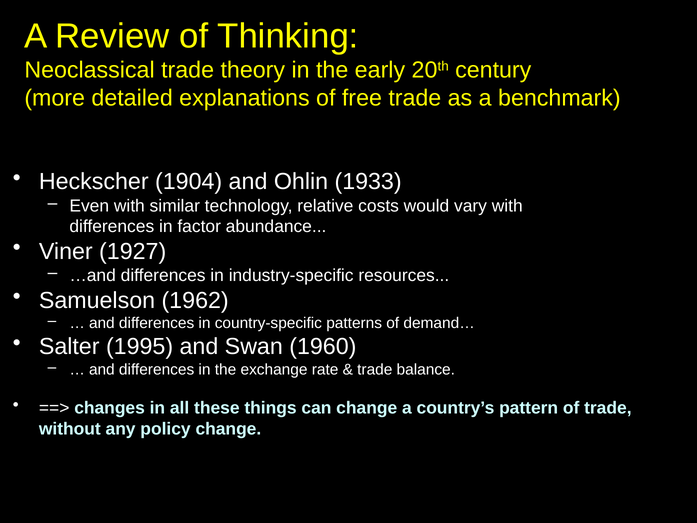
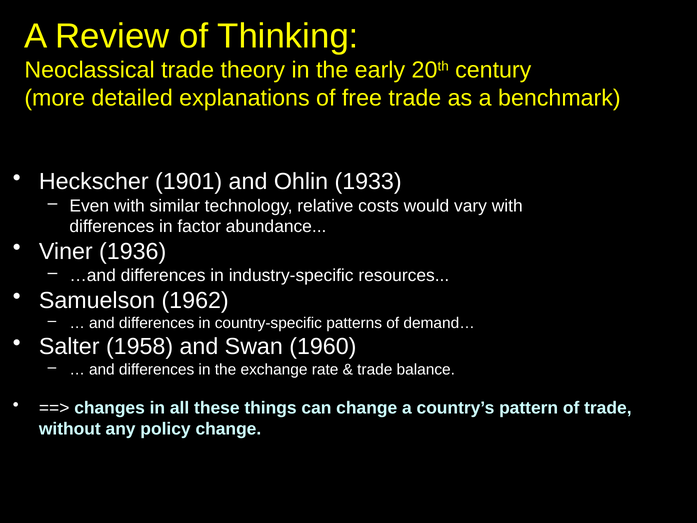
1904: 1904 -> 1901 (189, 182)
1927: 1927 -> 1936 (133, 251)
1995: 1995 -> 1958 (140, 347)
